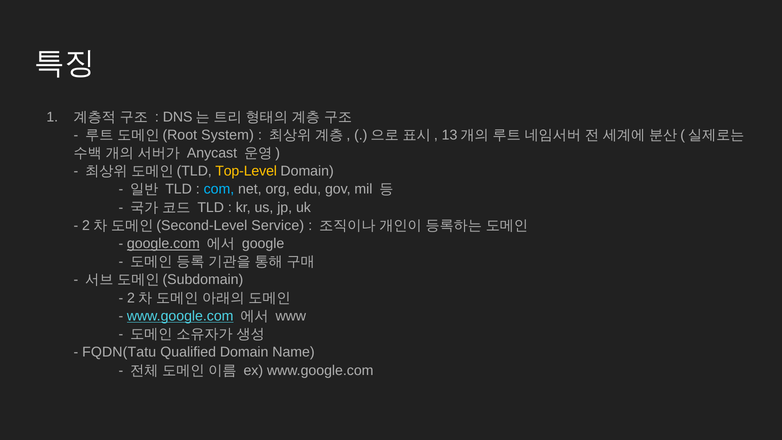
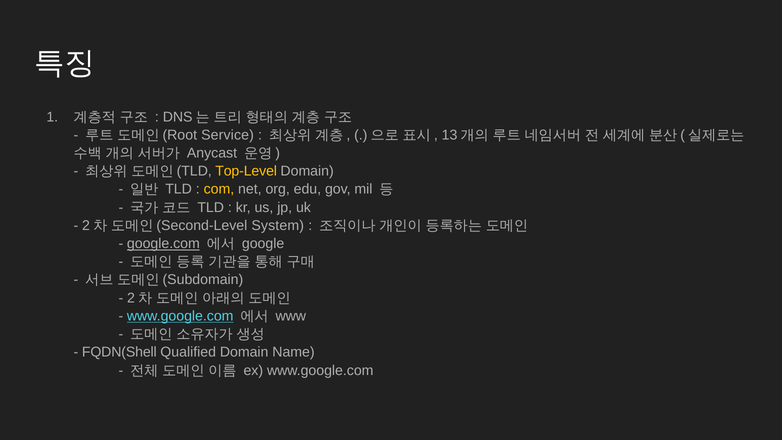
System: System -> Service (228, 135)
com colour: light blue -> yellow (219, 189)
Service: Service -> System (278, 225)
FQDN(Tatu: FQDN(Tatu -> FQDN(Shell (119, 352)
